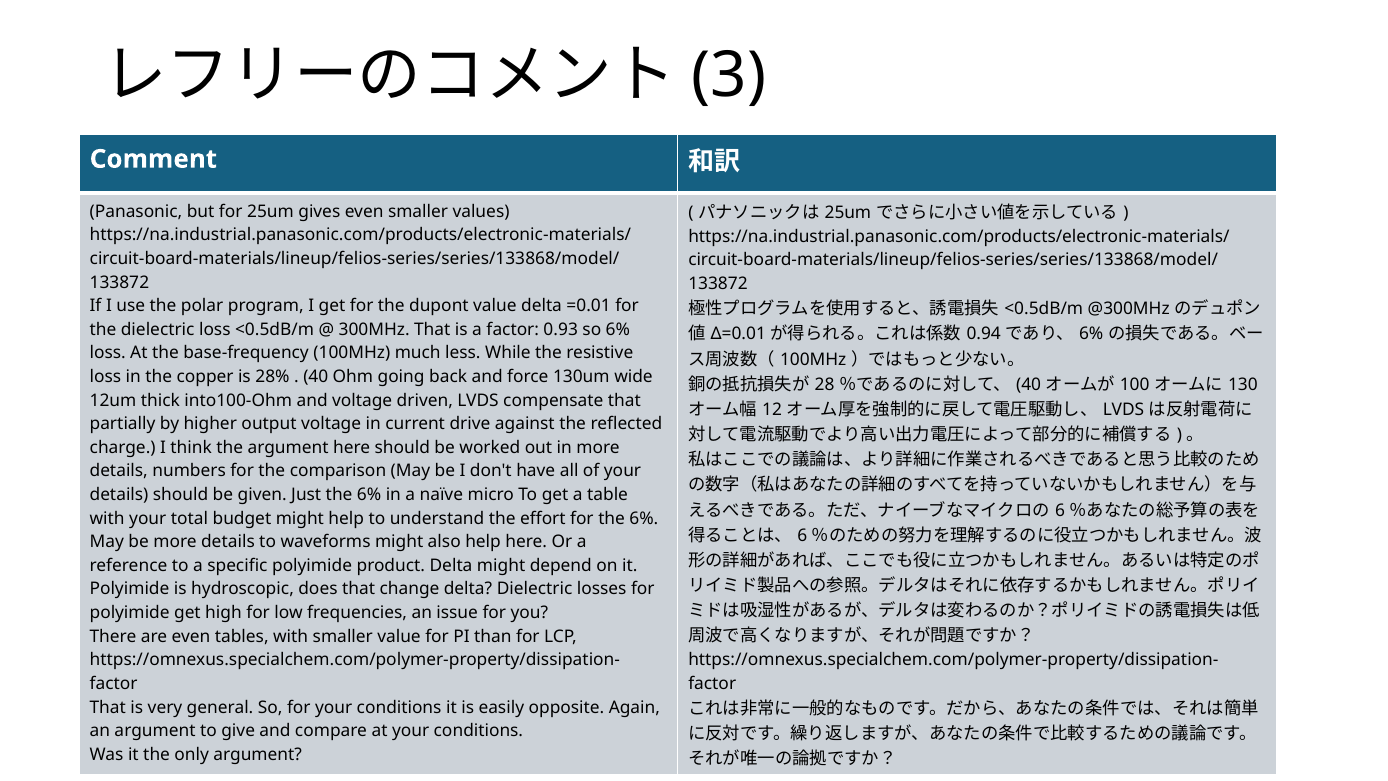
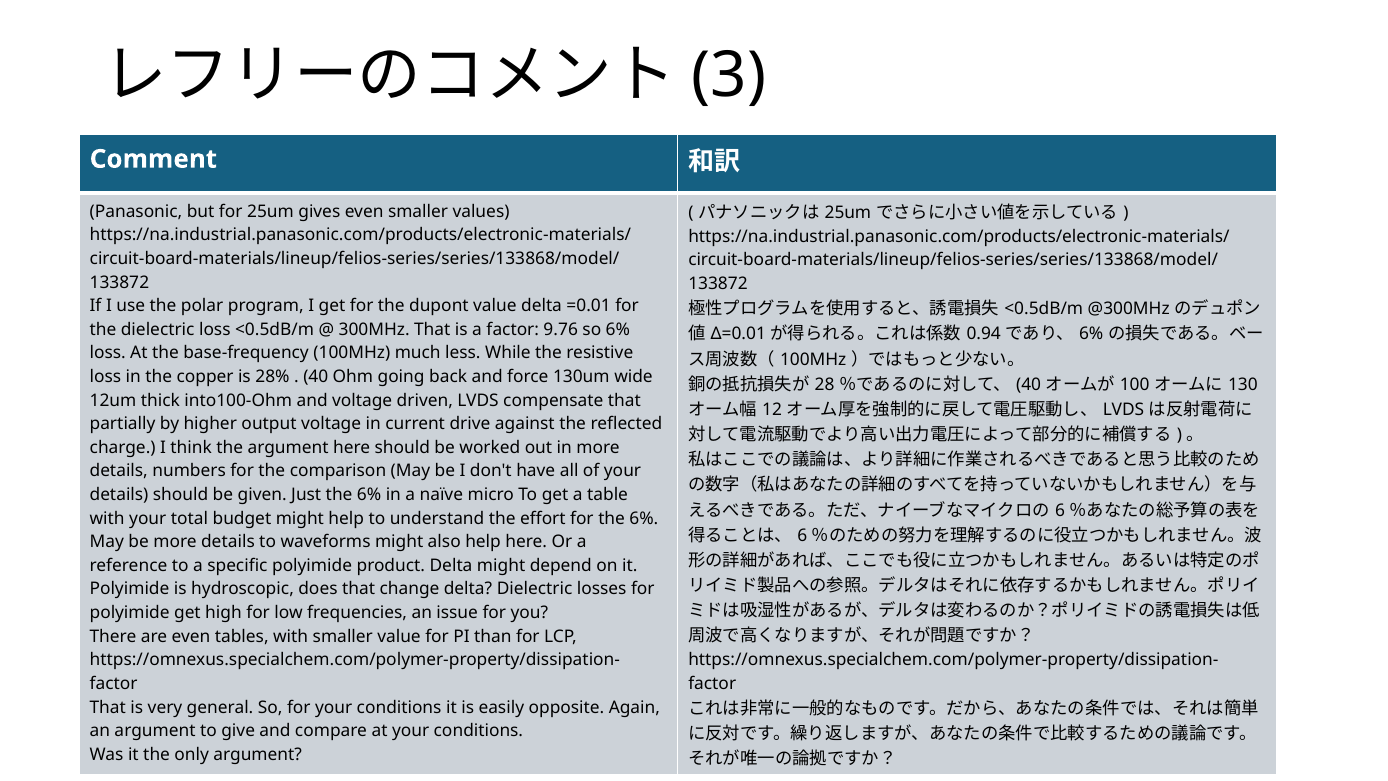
0.93: 0.93 -> 9.76 (561, 329)
